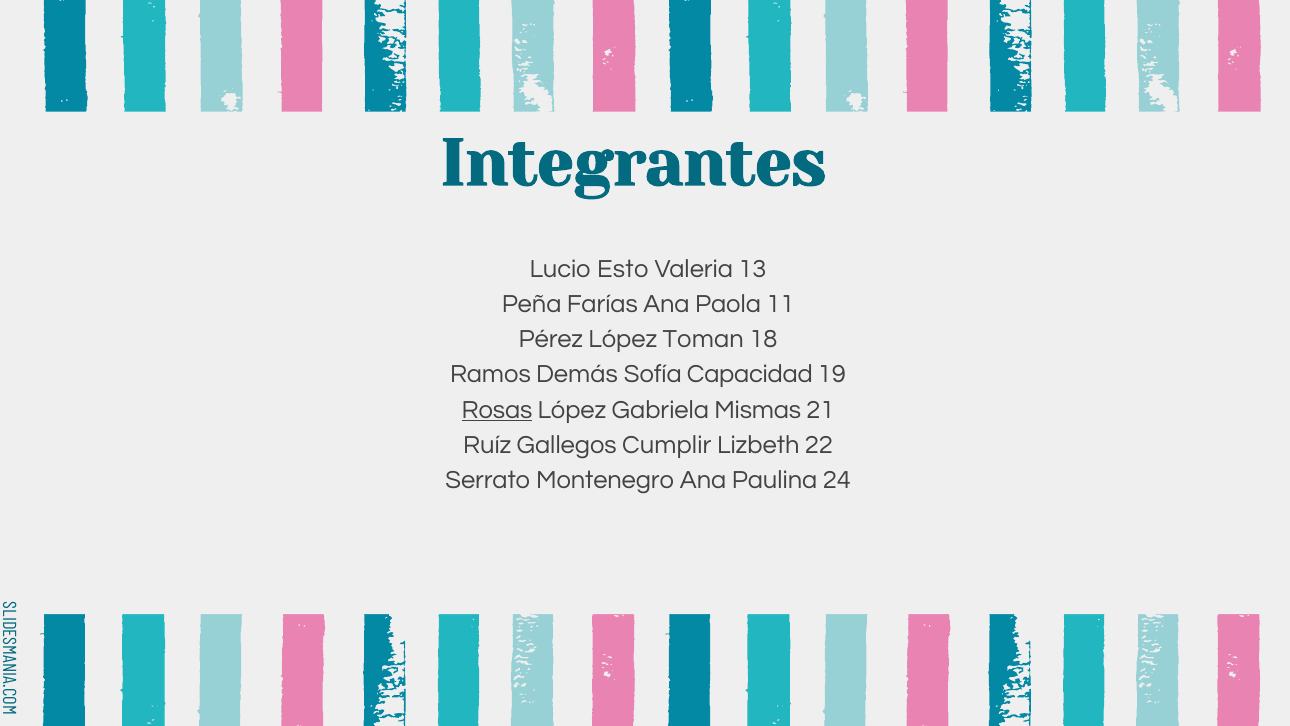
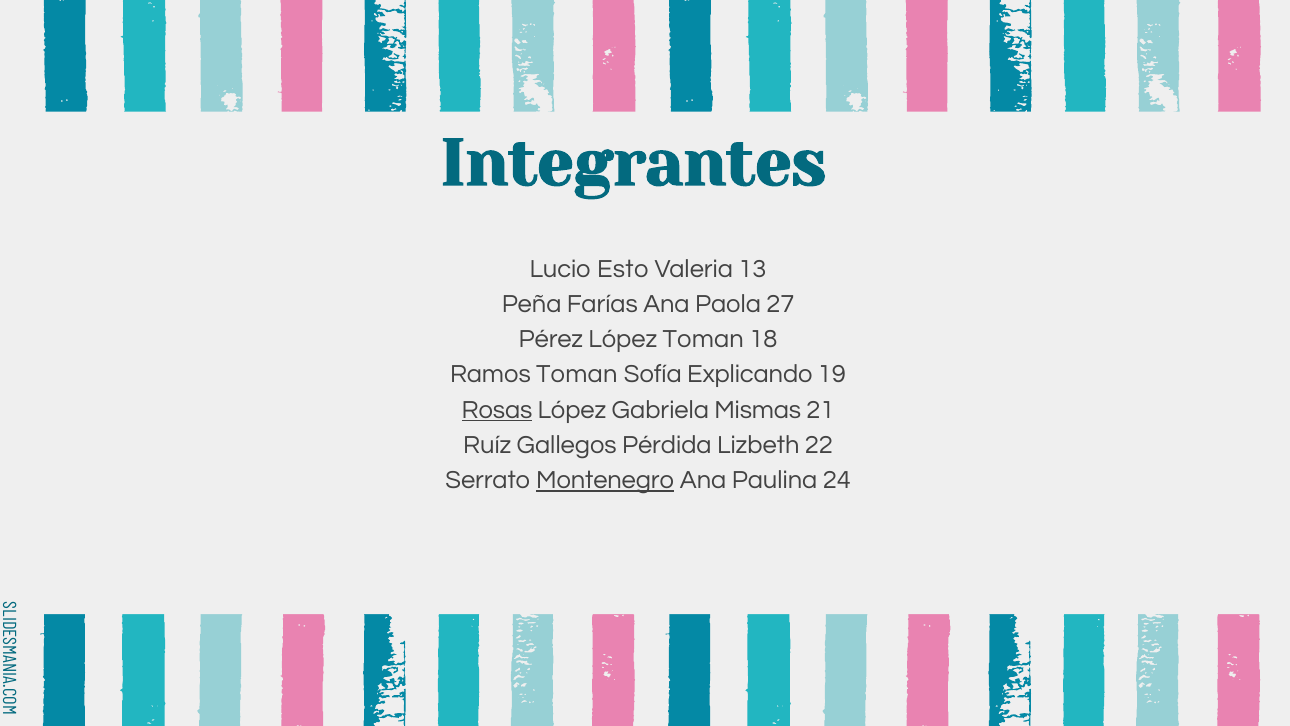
11: 11 -> 27 (780, 304)
Ramos Demás: Demás -> Toman (577, 374)
Capacidad: Capacidad -> Explicando (750, 374)
Cumplir: Cumplir -> Pérdida (667, 445)
Montenegro underline: none -> present (605, 480)
